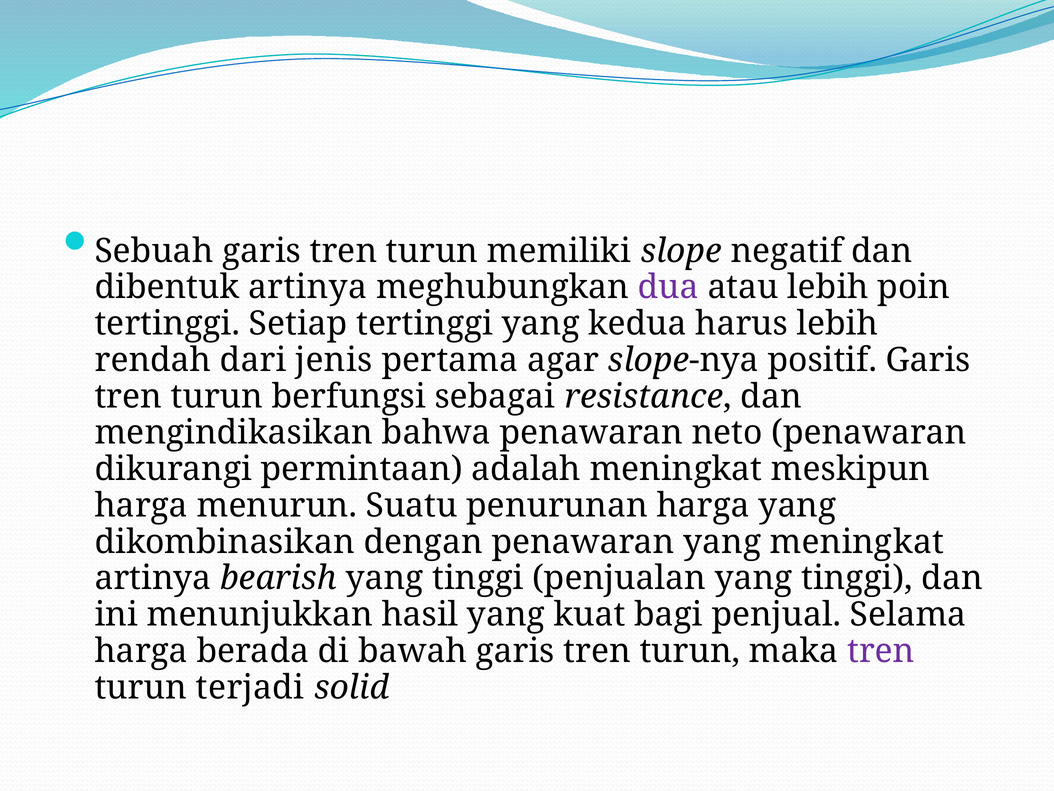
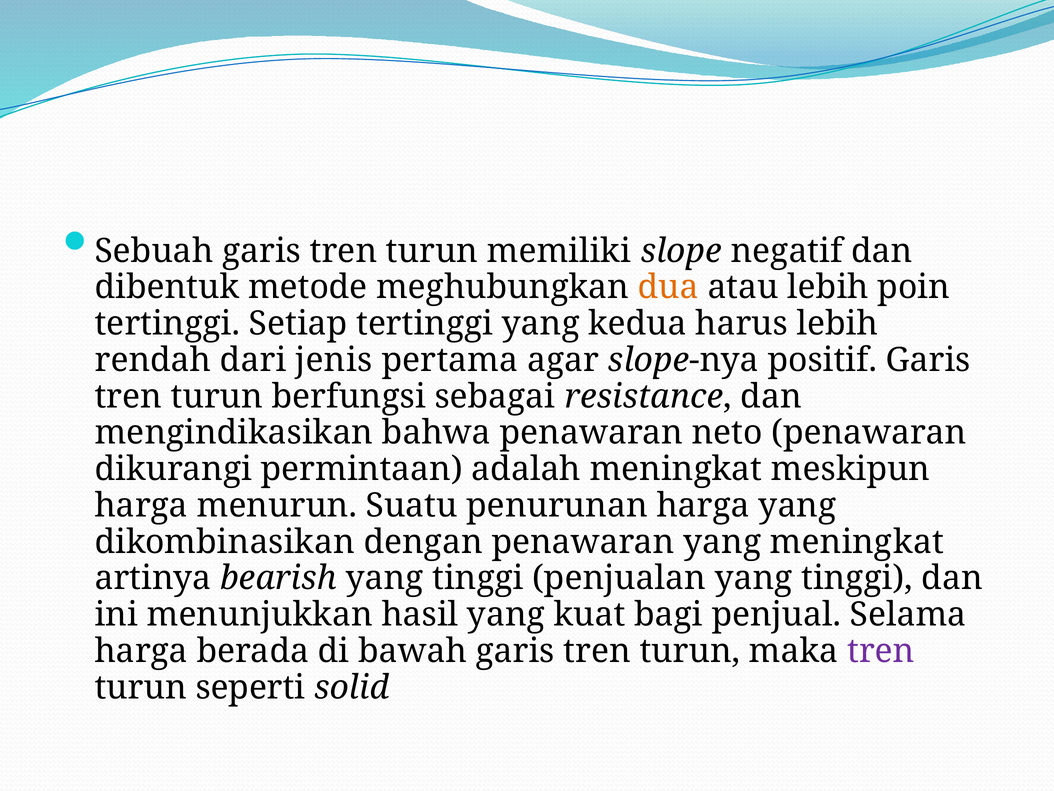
dibentuk artinya: artinya -> metode (308, 287)
dua colour: purple -> orange (668, 287)
terjadi: terjadi -> seperti (250, 687)
